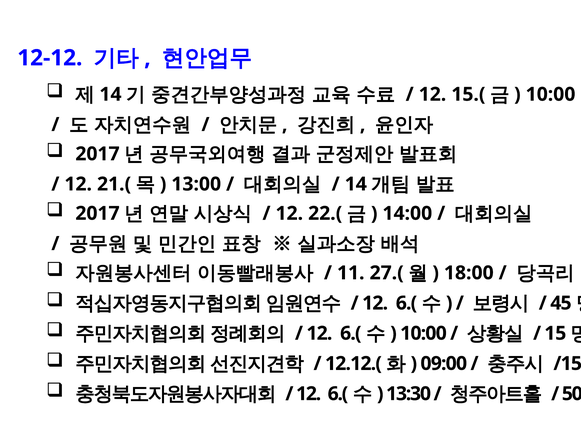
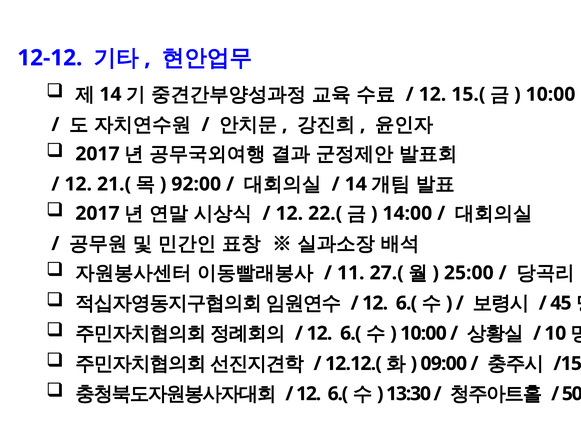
13:00: 13:00 -> 92:00 (196, 184)
18:00: 18:00 -> 25:00 (469, 273)
15: 15 -> 10 (555, 333)
